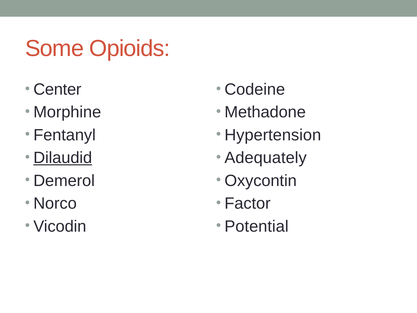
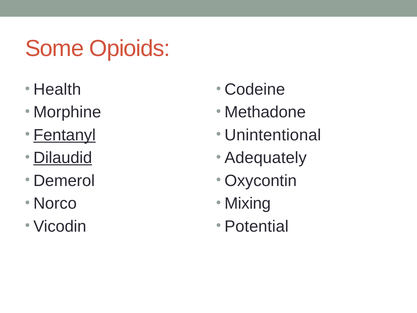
Center: Center -> Health (57, 89)
Fentanyl underline: none -> present (65, 135)
Hypertension: Hypertension -> Unintentional (273, 135)
Factor: Factor -> Mixing (248, 203)
